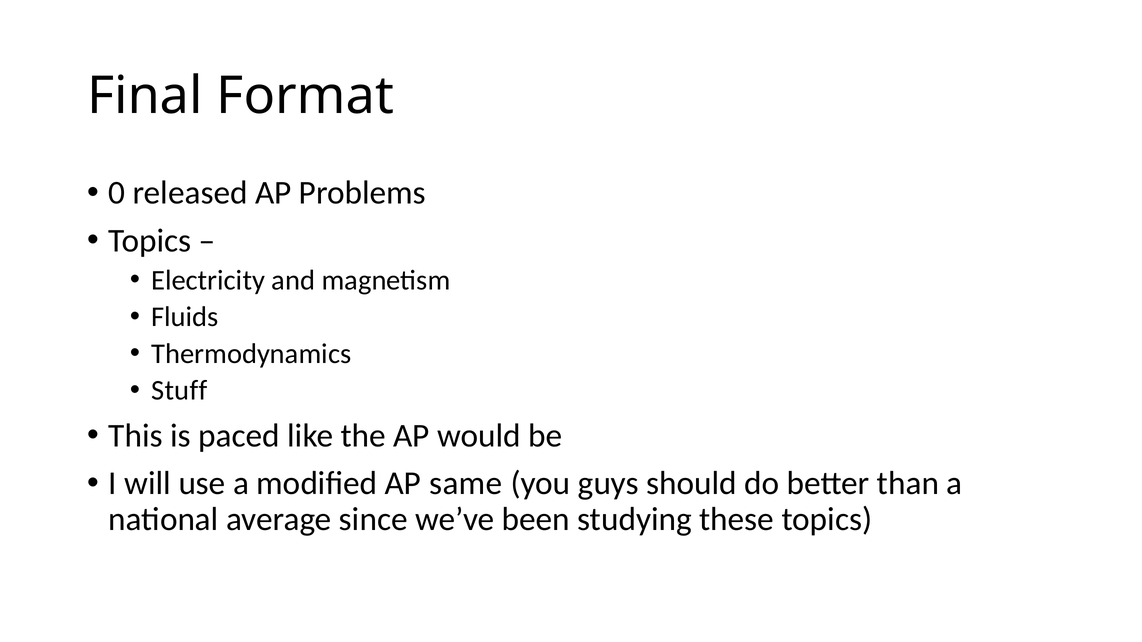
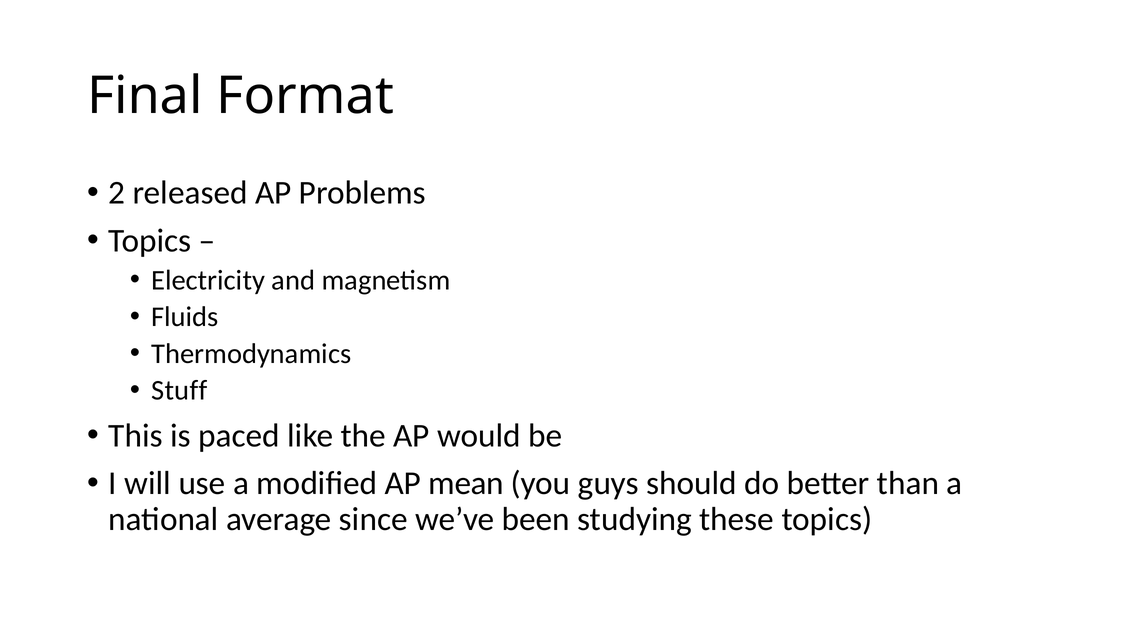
0: 0 -> 2 (117, 193)
same: same -> mean (466, 484)
